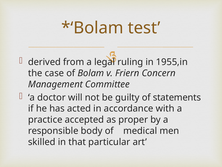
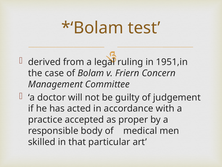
1955,in: 1955,in -> 1951,in (172, 62)
statements: statements -> judgement (177, 97)
